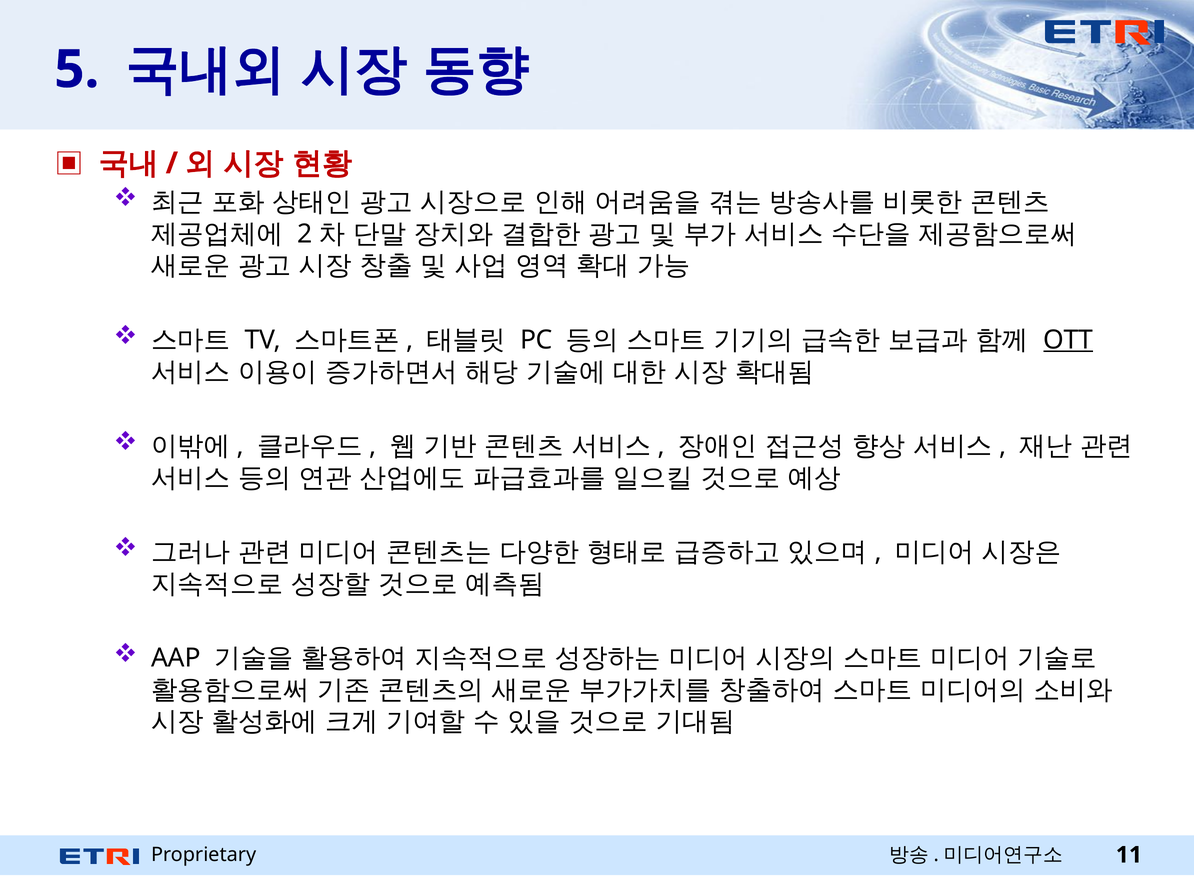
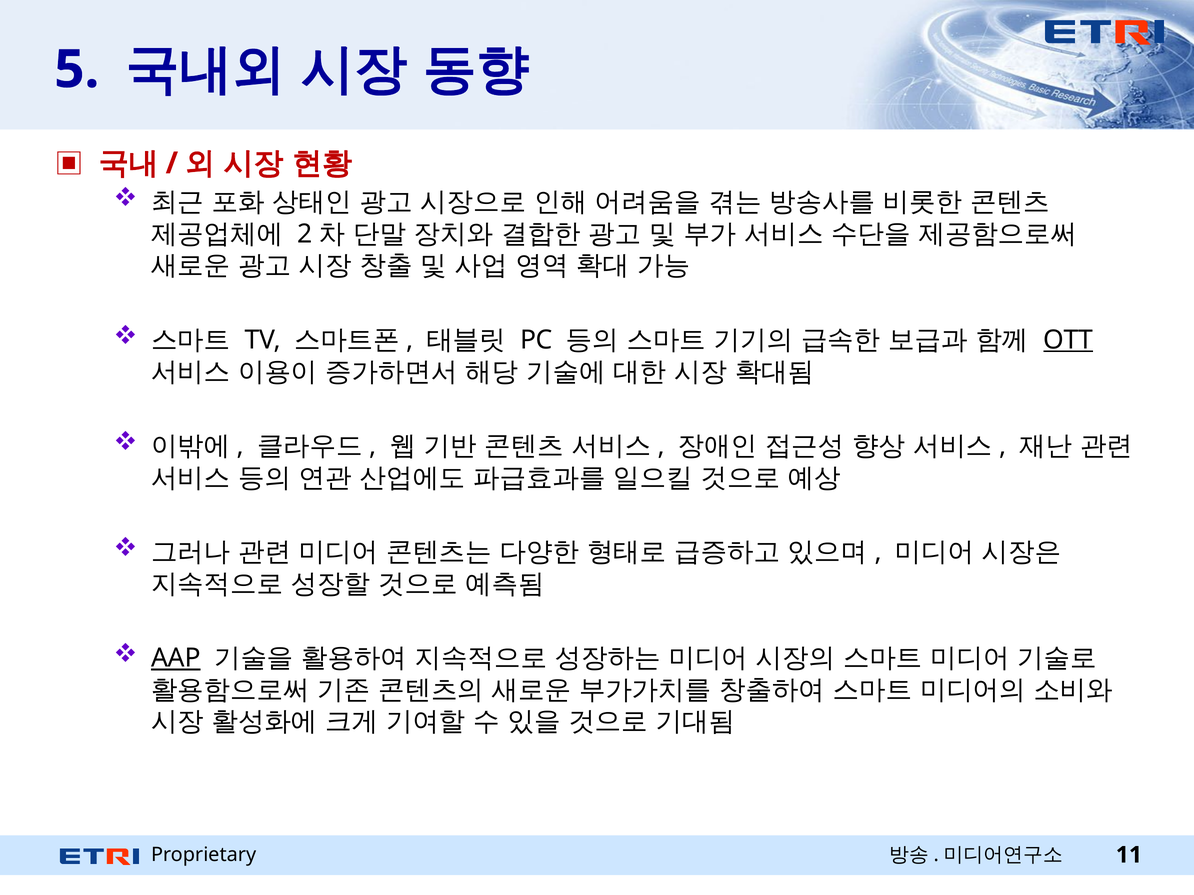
AAP underline: none -> present (176, 658)
